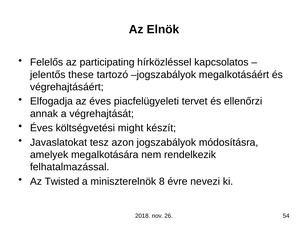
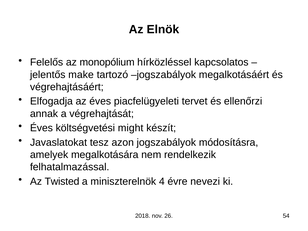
participating: participating -> monopólium (107, 62)
these: these -> make (81, 75)
8: 8 -> 4 (162, 181)
